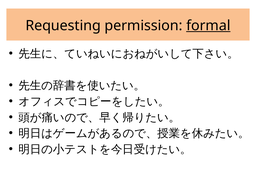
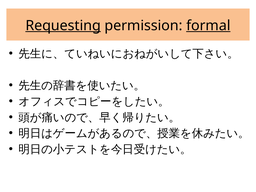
Requesting underline: none -> present (63, 26)
